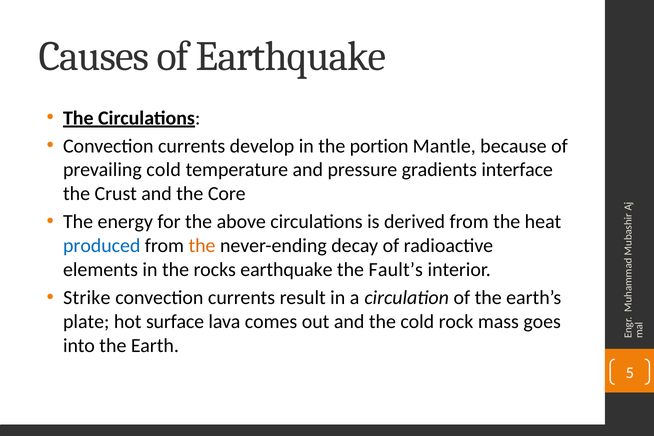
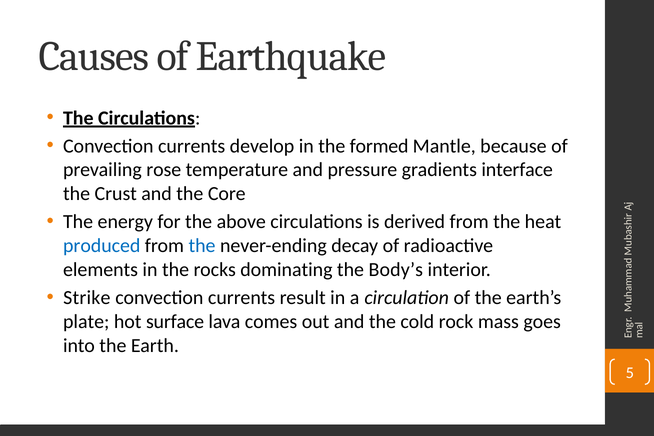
portion: portion -> formed (379, 146)
prevailing cold: cold -> rose (164, 170)
the colour: orange -> blue (202, 246)
rocks earthquake: earthquake -> dominating (286, 270)
Fault’s: Fault’s -> Body’s (396, 270)
